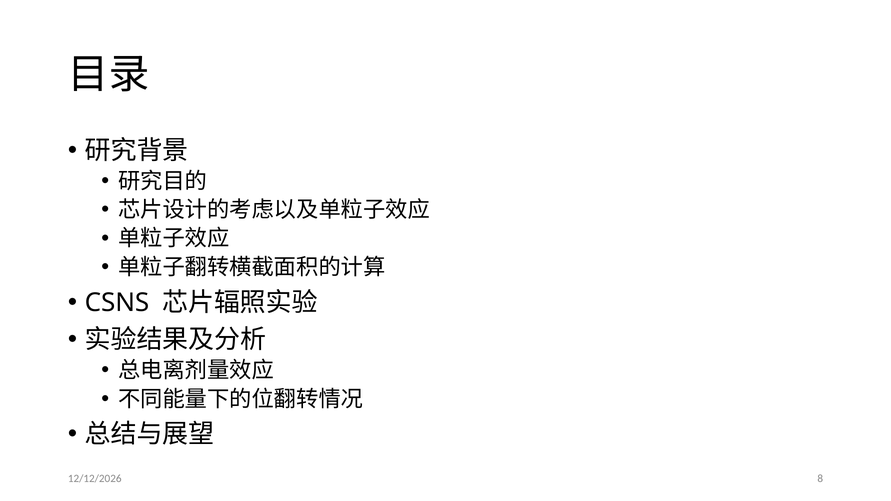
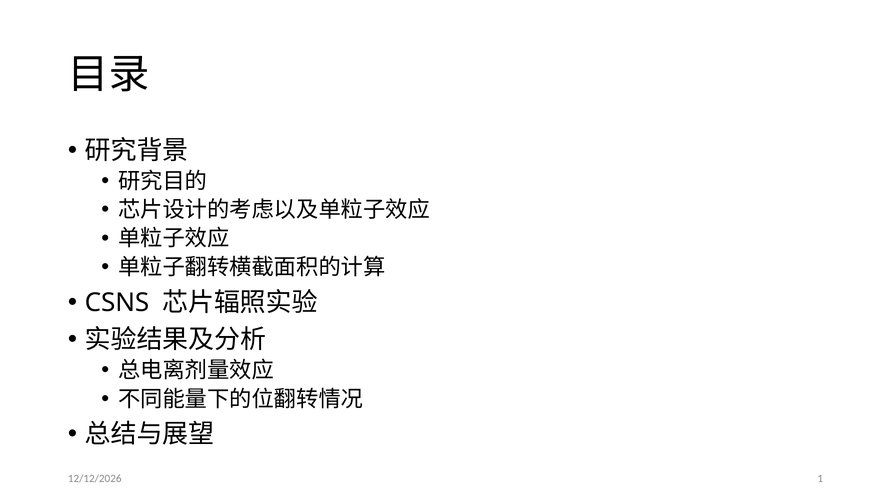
8: 8 -> 1 (820, 479)
